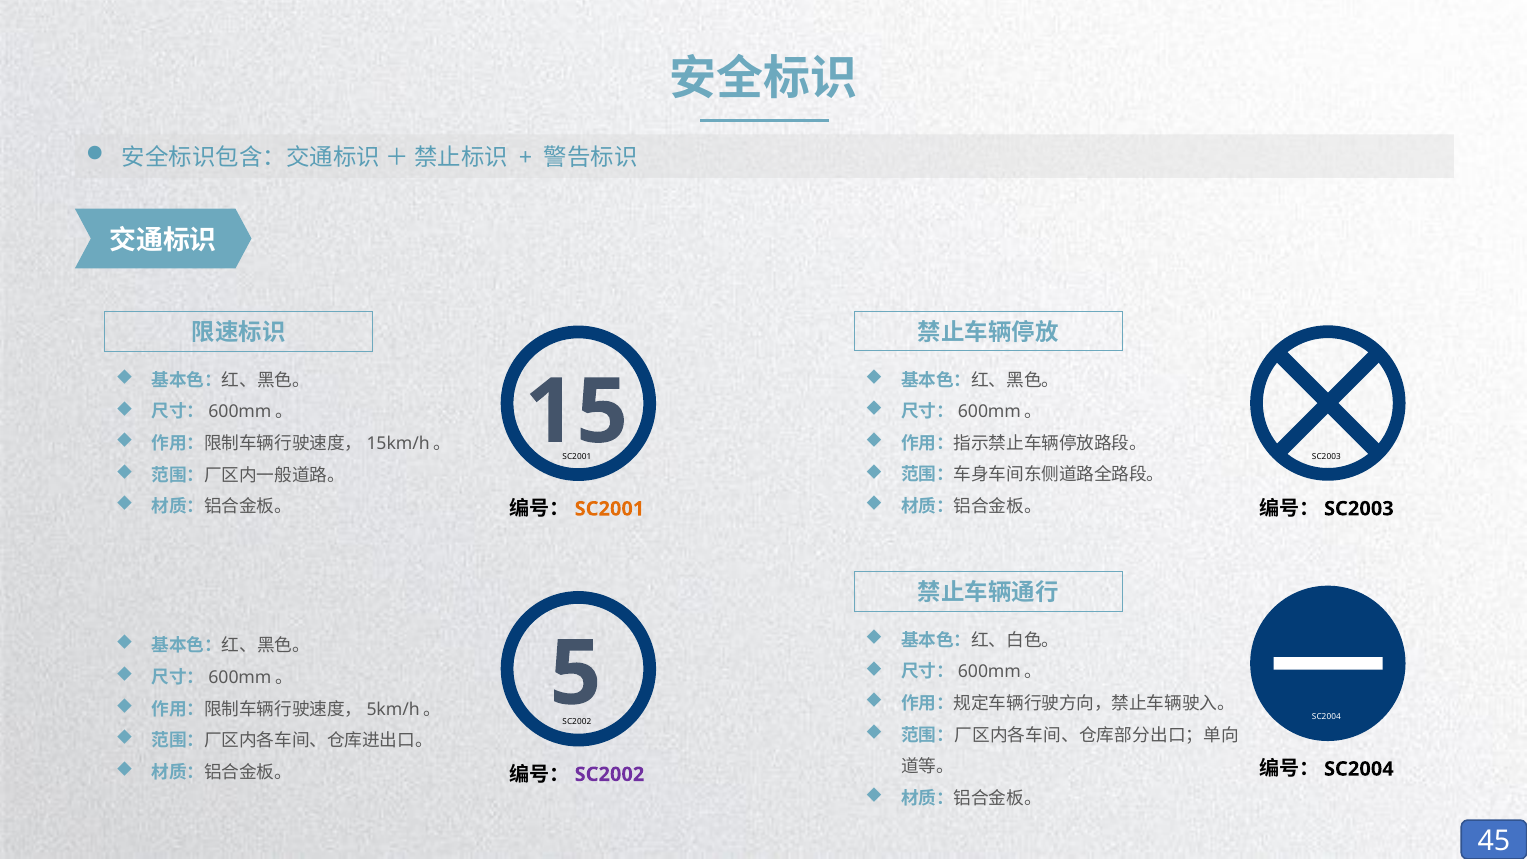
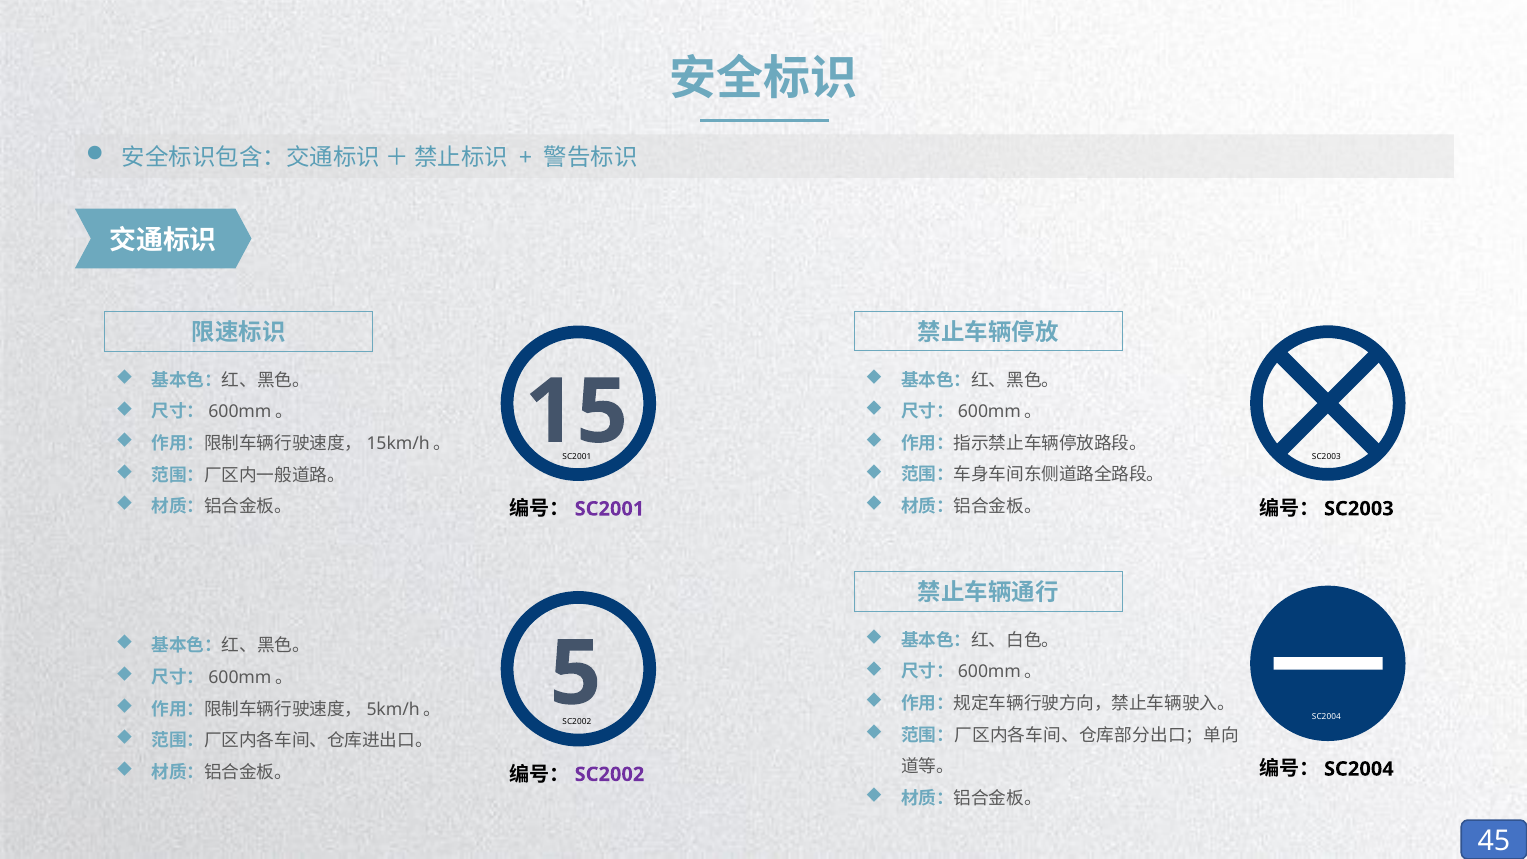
SC2001 colour: orange -> purple (609, 509)
